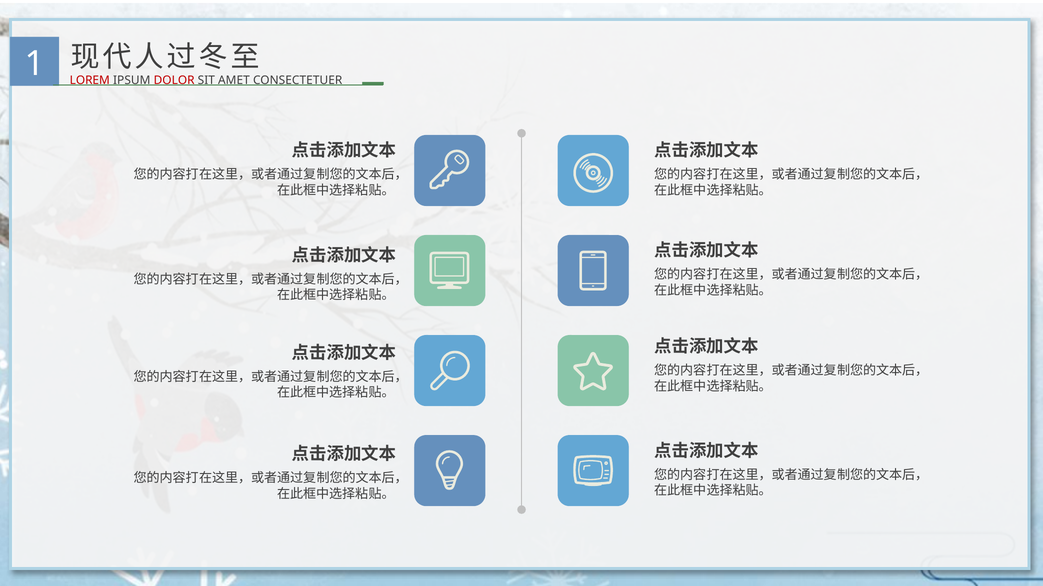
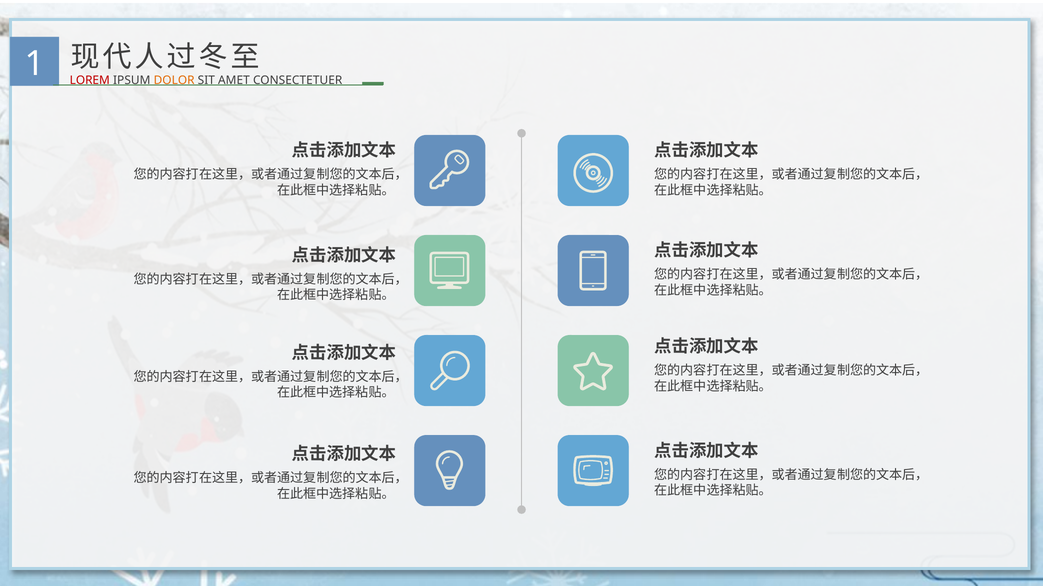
DOLOR colour: red -> orange (174, 80)
